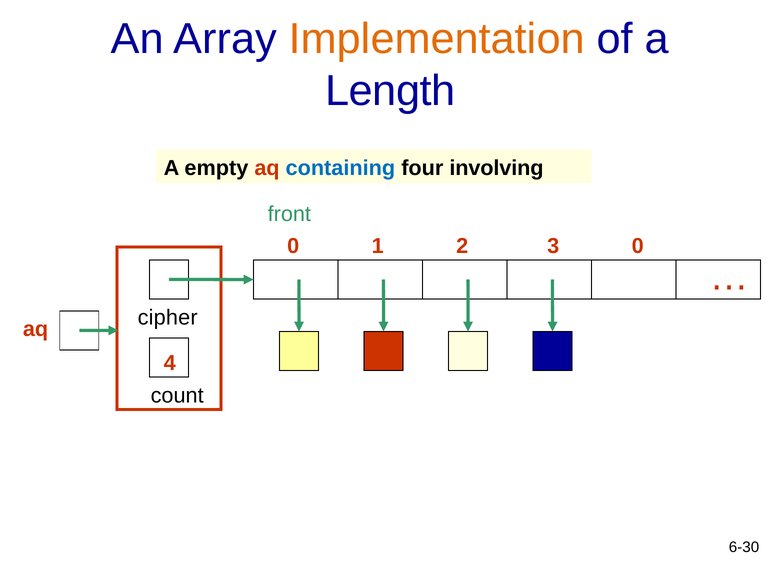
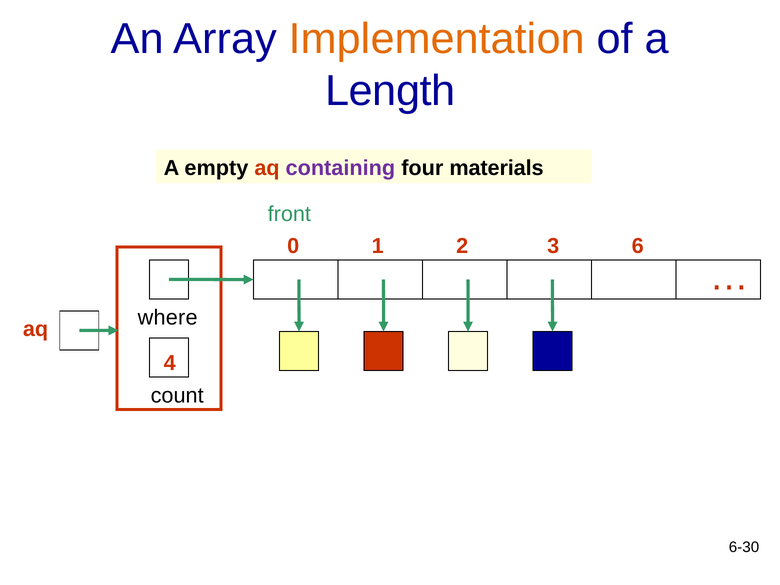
containing colour: blue -> purple (340, 168)
involving: involving -> materials (496, 168)
0 0: 0 -> 6 (638, 246)
cipher: cipher -> where (168, 317)
